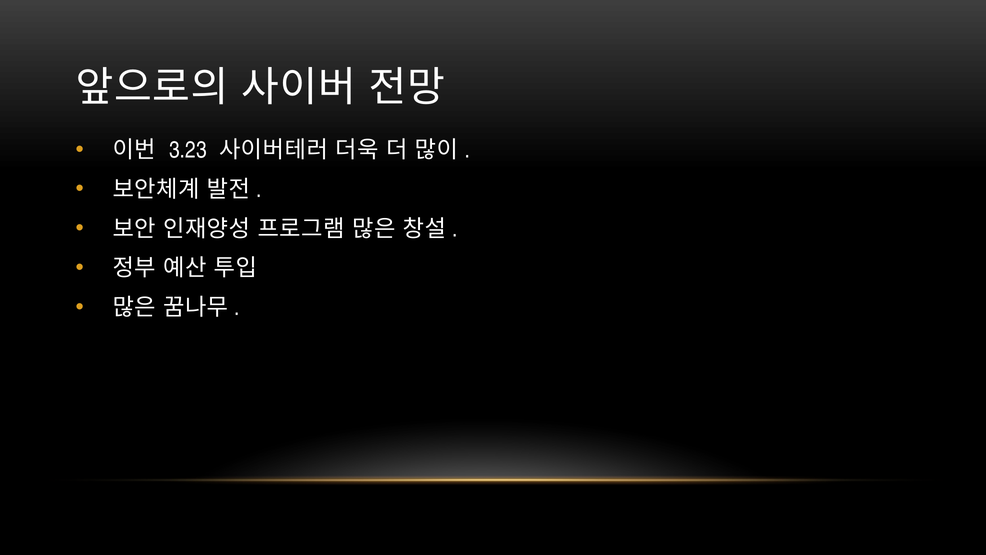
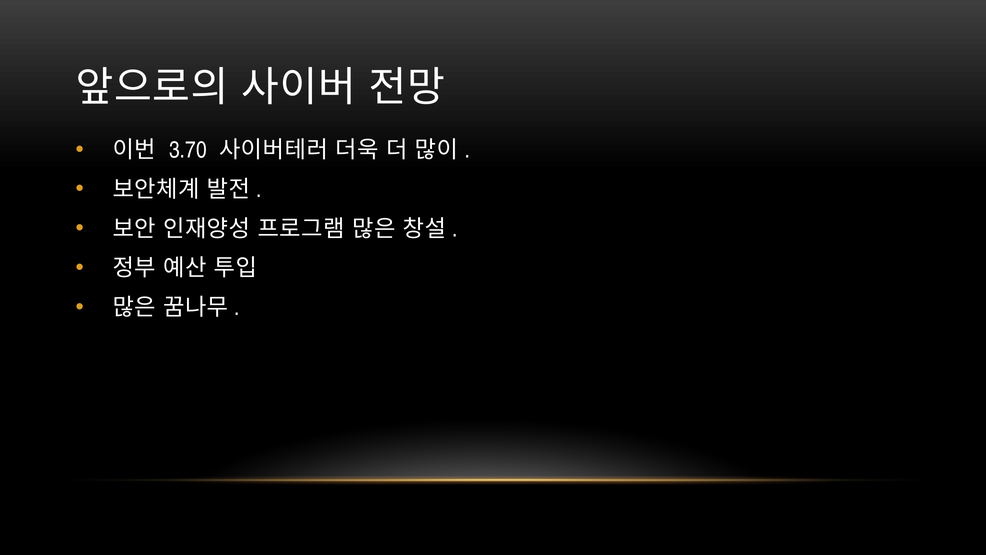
3.23: 3.23 -> 3.70 (188, 150)
